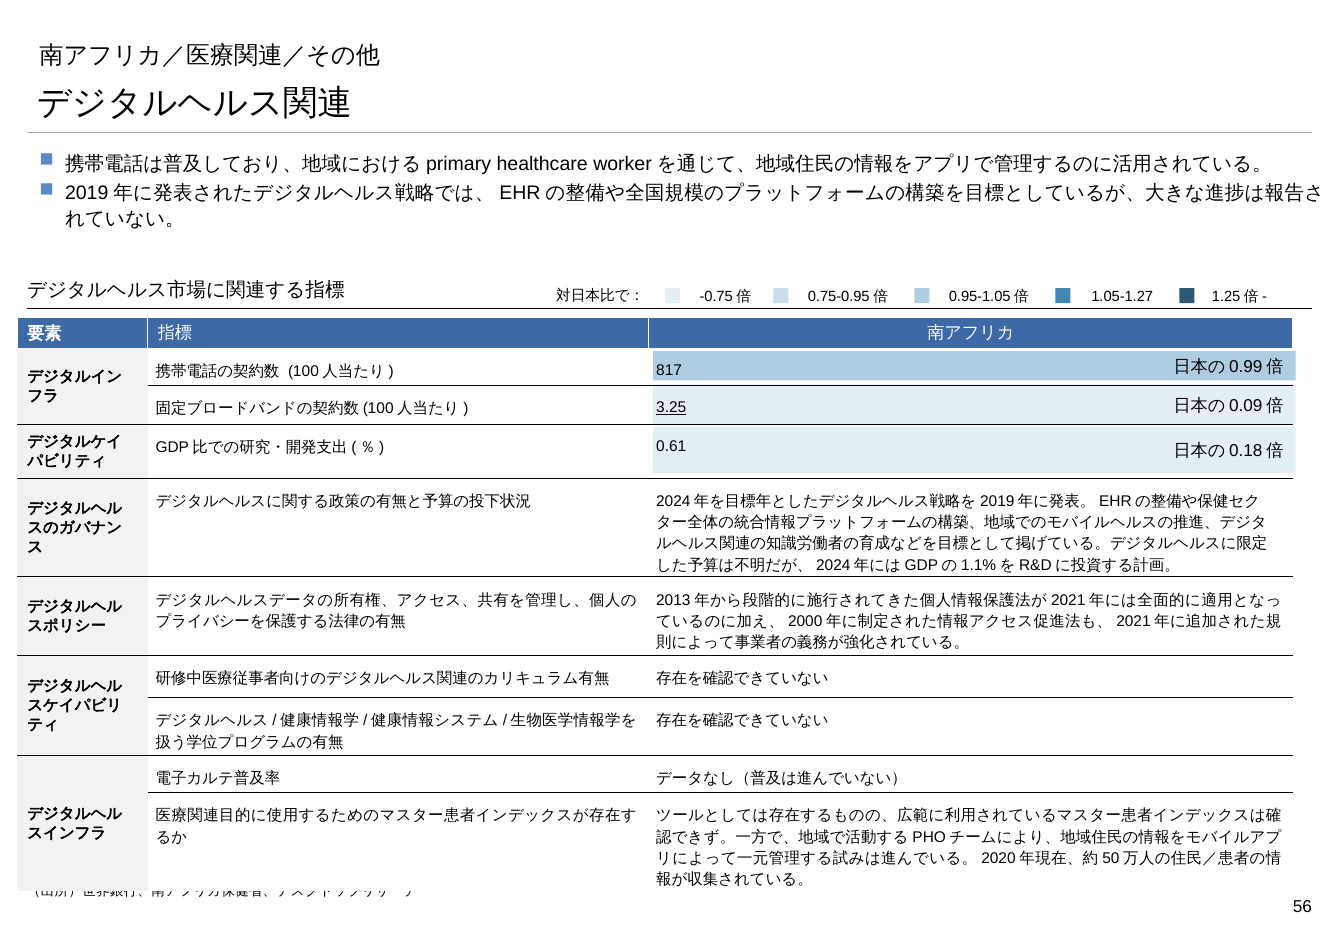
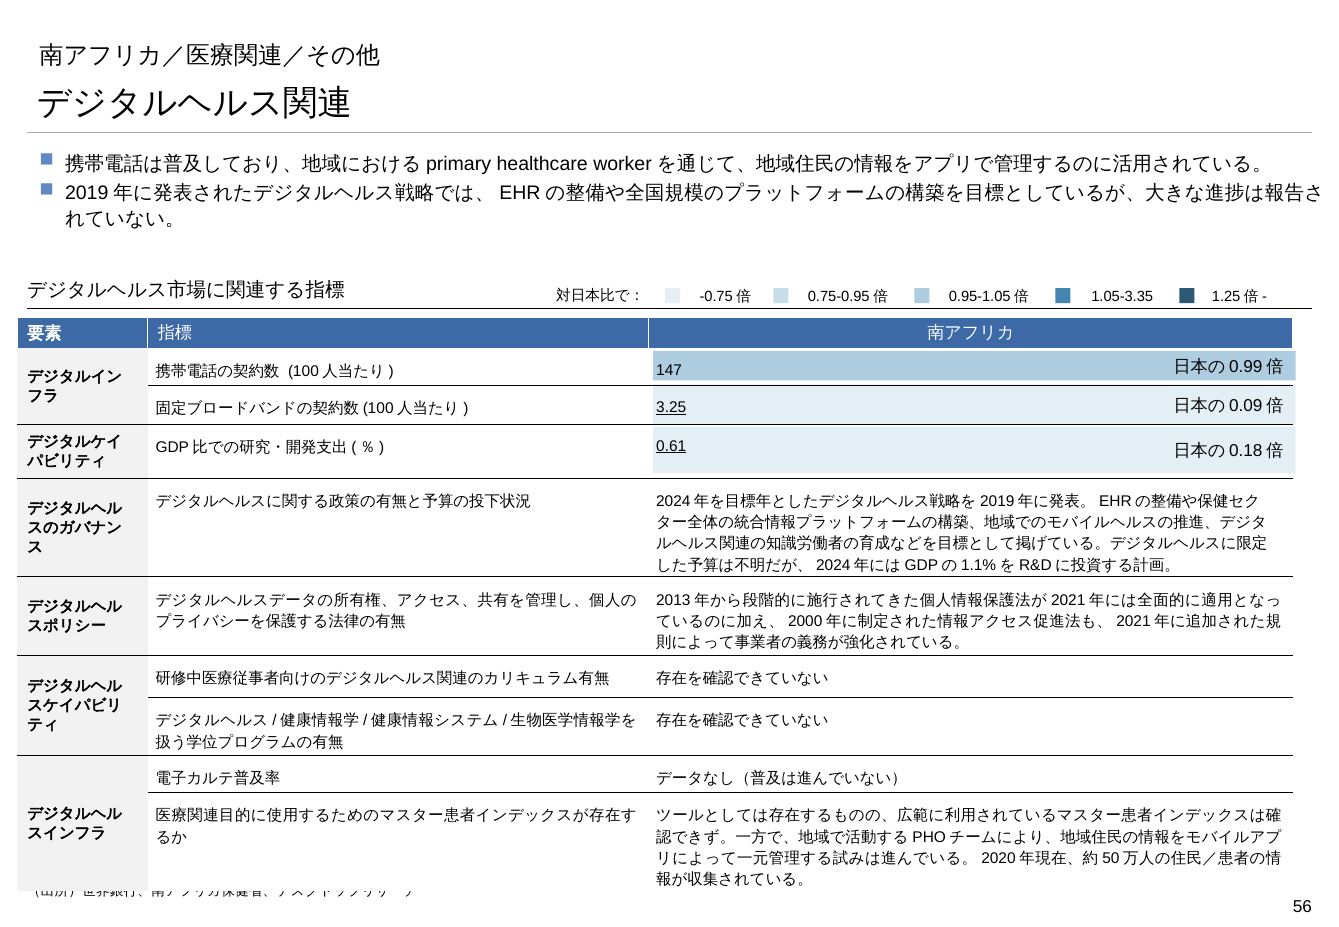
1.05-1.27: 1.05-1.27 -> 1.05-3.35 (1122, 297)
817: 817 -> 147 (669, 370)
0.61 underline: none -> present (671, 446)
